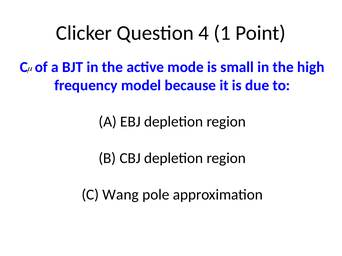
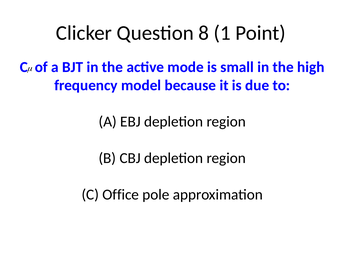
4: 4 -> 8 (204, 33)
Wang: Wang -> Office (121, 195)
